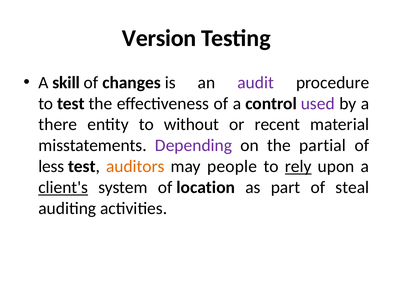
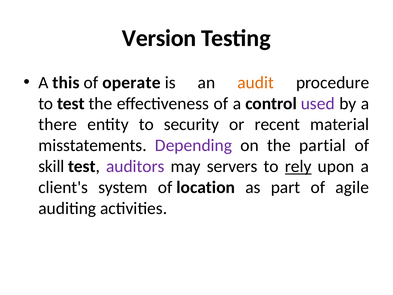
skill: skill -> this (66, 82)
changes: changes -> operate (131, 82)
audit colour: purple -> orange (256, 82)
without: without -> security (191, 124)
less: less -> skill (51, 166)
auditors colour: orange -> purple (135, 166)
people: people -> servers (232, 166)
client's underline: present -> none (63, 187)
steal: steal -> agile (352, 187)
